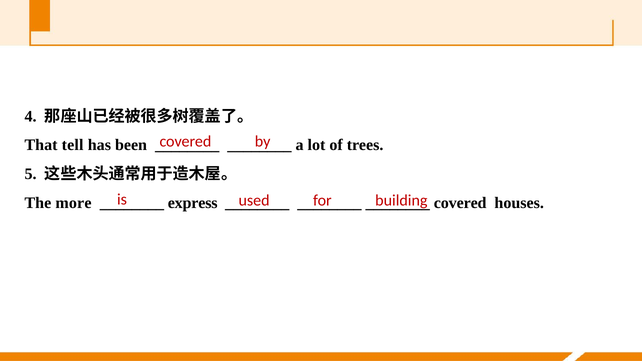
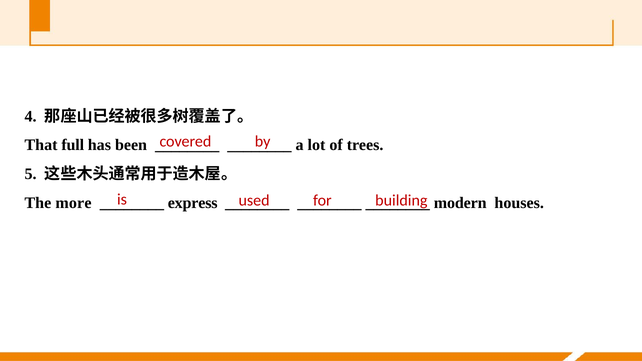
tell: tell -> full (73, 145)
covered: covered -> modern (460, 203)
